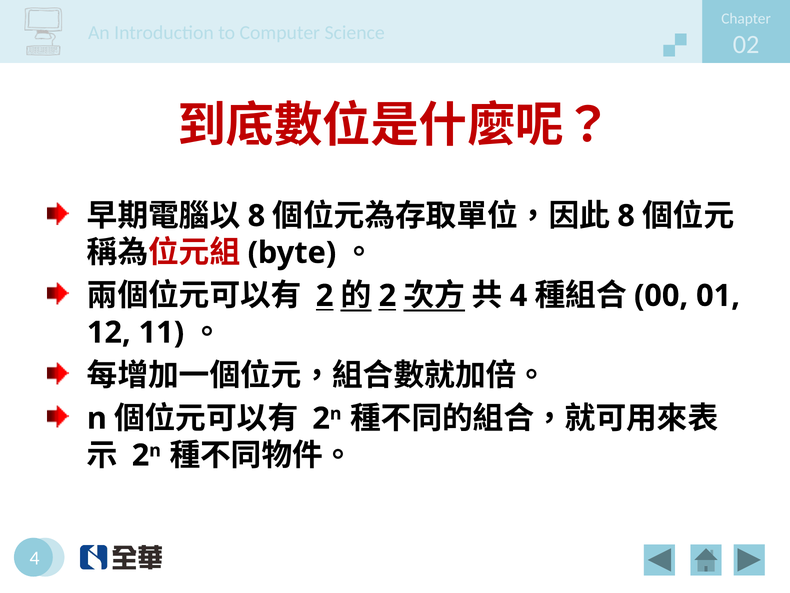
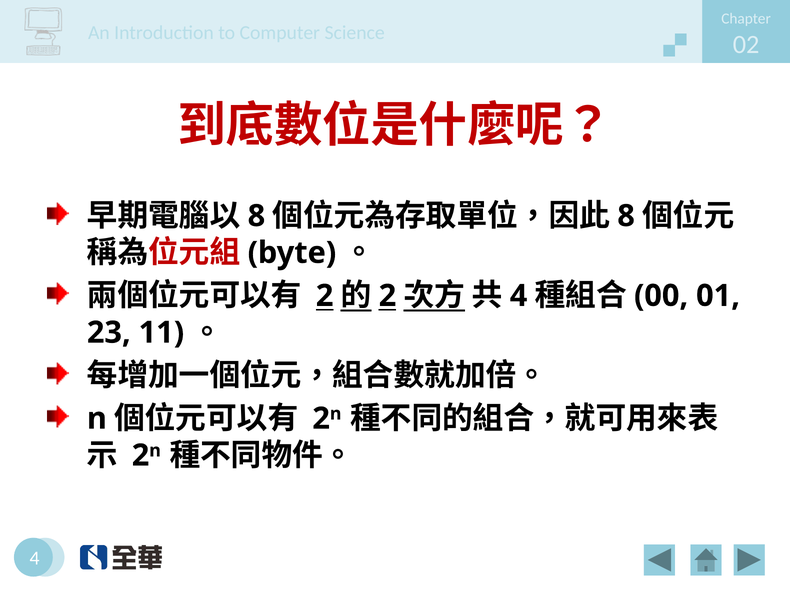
12: 12 -> 23 (109, 332)
